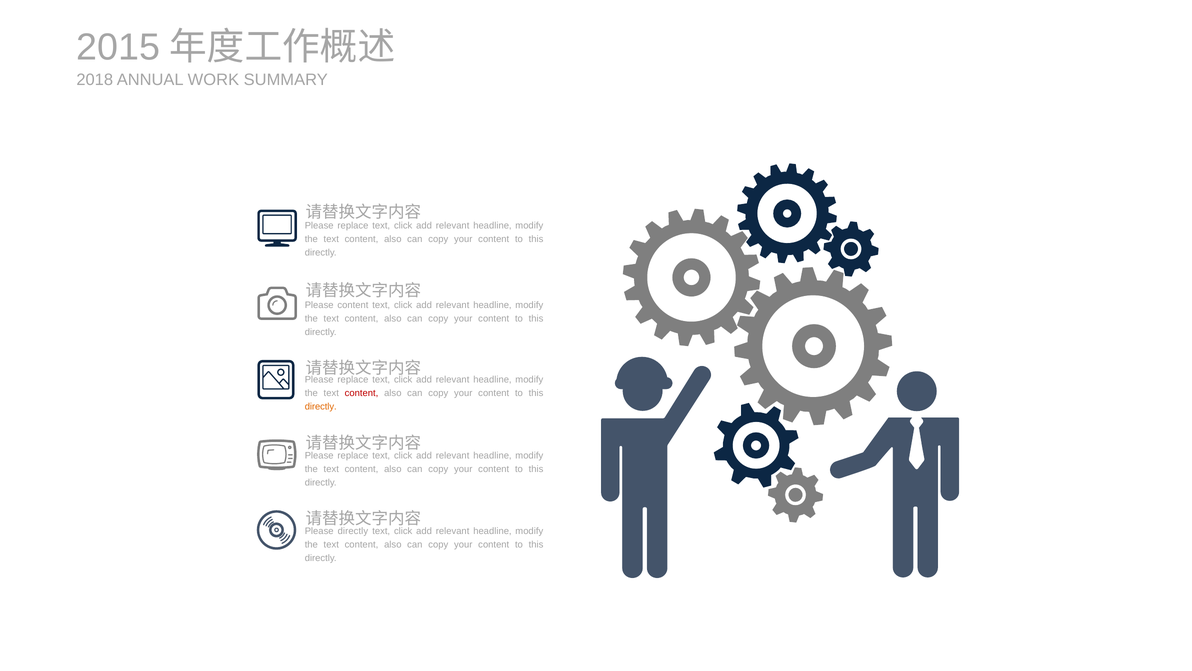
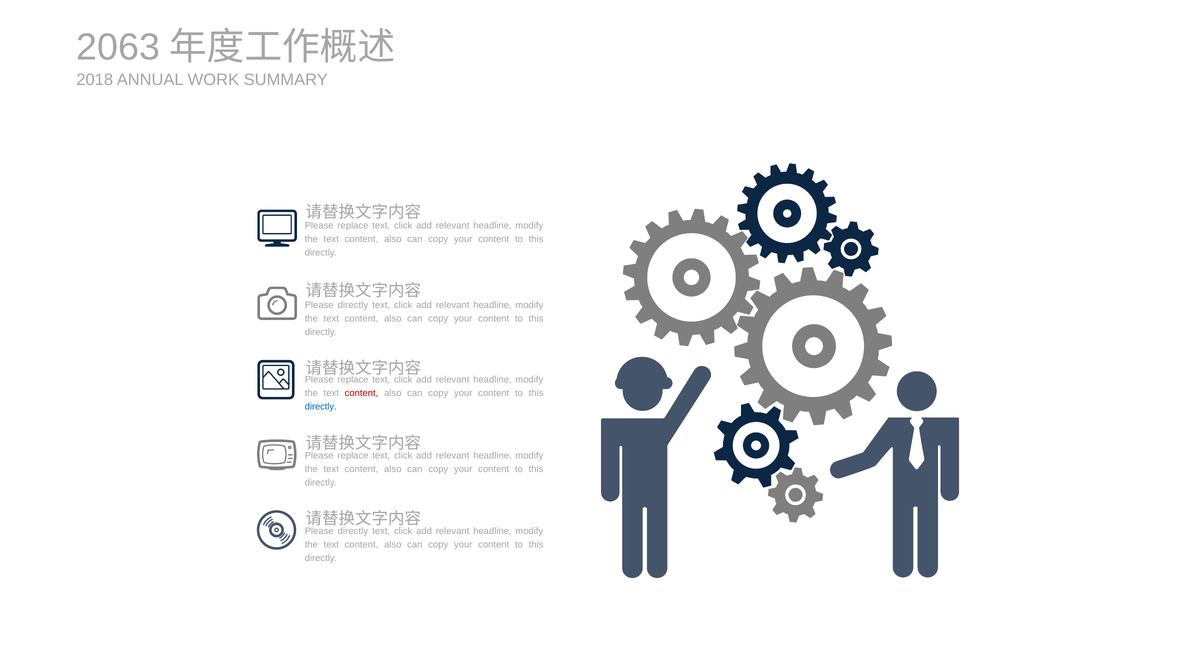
2015: 2015 -> 2063 (118, 47)
content: content -> directly (353, 305)
directly colour: orange -> blue (321, 406)
